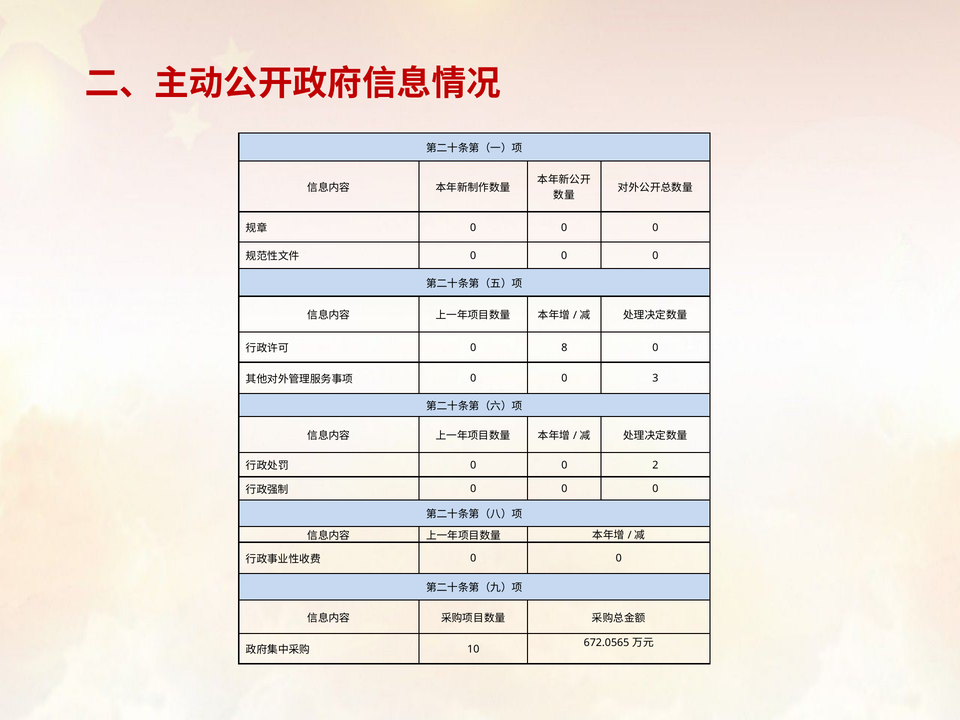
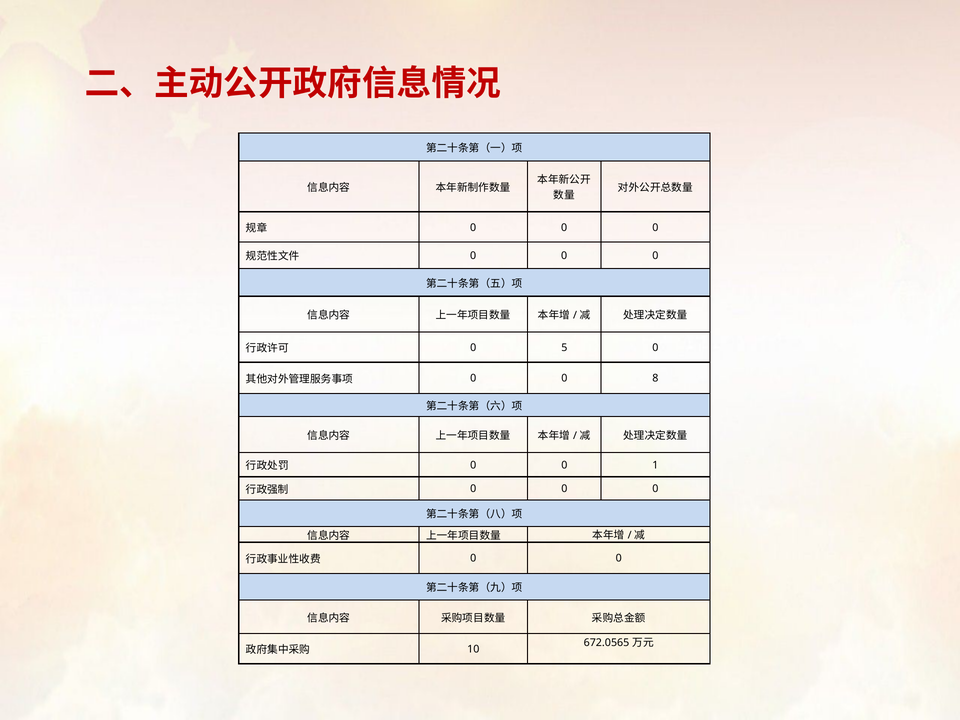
8: 8 -> 5 (564, 348)
3: 3 -> 8 (655, 378)
2: 2 -> 1 (655, 465)
